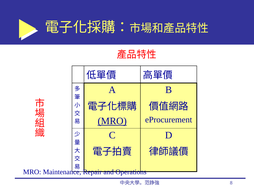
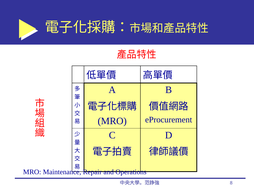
MRO underline: present -> none (112, 121)
